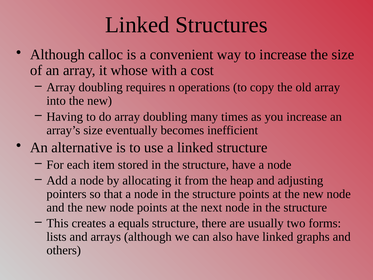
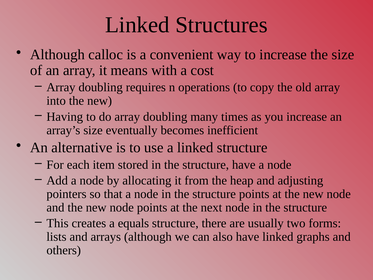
whose: whose -> means (129, 70)
